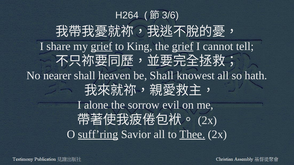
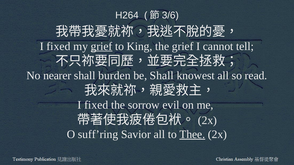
share: share -> fixed (58, 46)
grief underline: present -> none (183, 46)
heaven: heaven -> burden (114, 76)
hath: hath -> read (256, 76)
alone: alone -> fixed (96, 105)
suff’ring underline: present -> none (98, 135)
